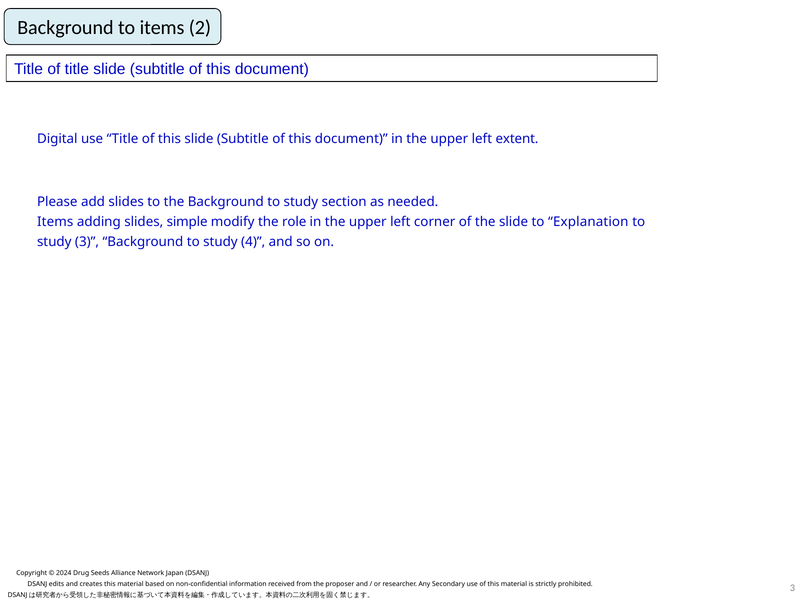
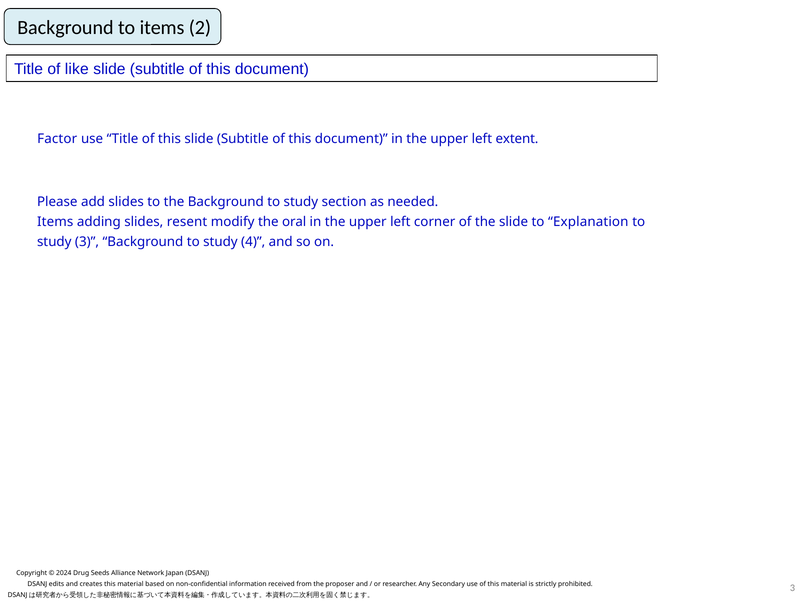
of title: title -> like (77, 69)
Digital: Digital -> Factor (57, 139)
simple: simple -> resent (187, 222)
role: role -> oral (294, 222)
